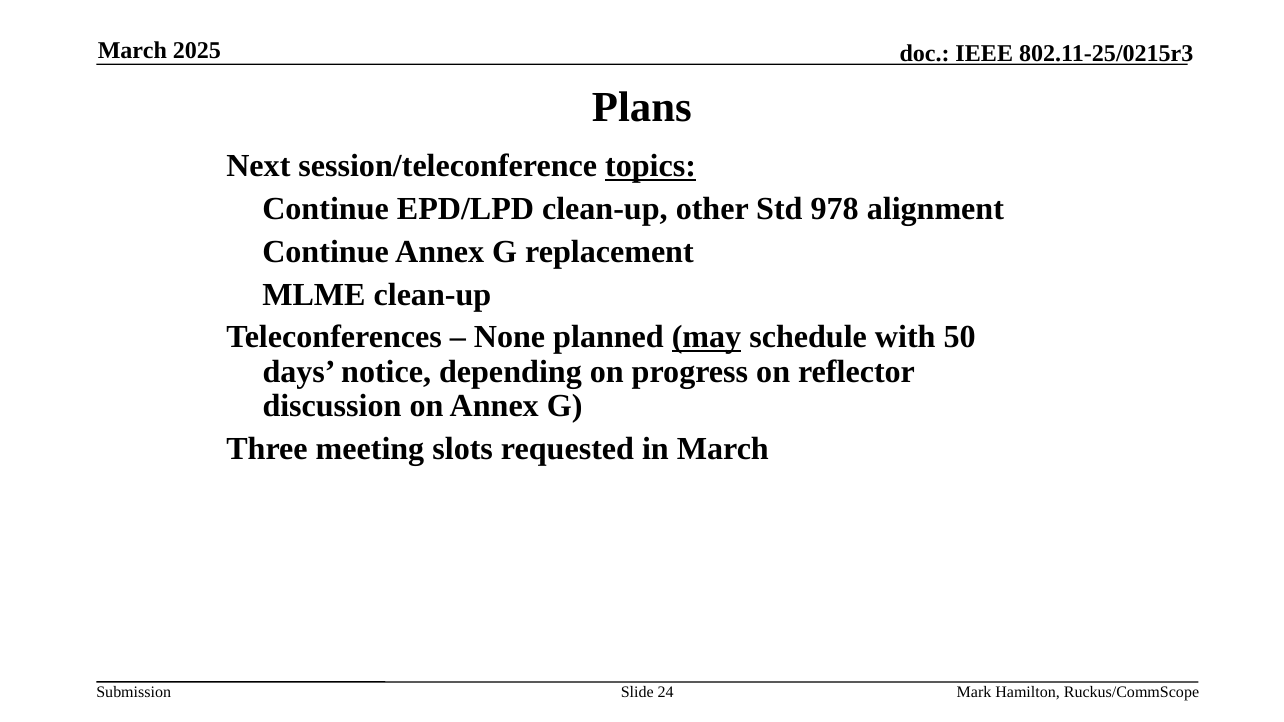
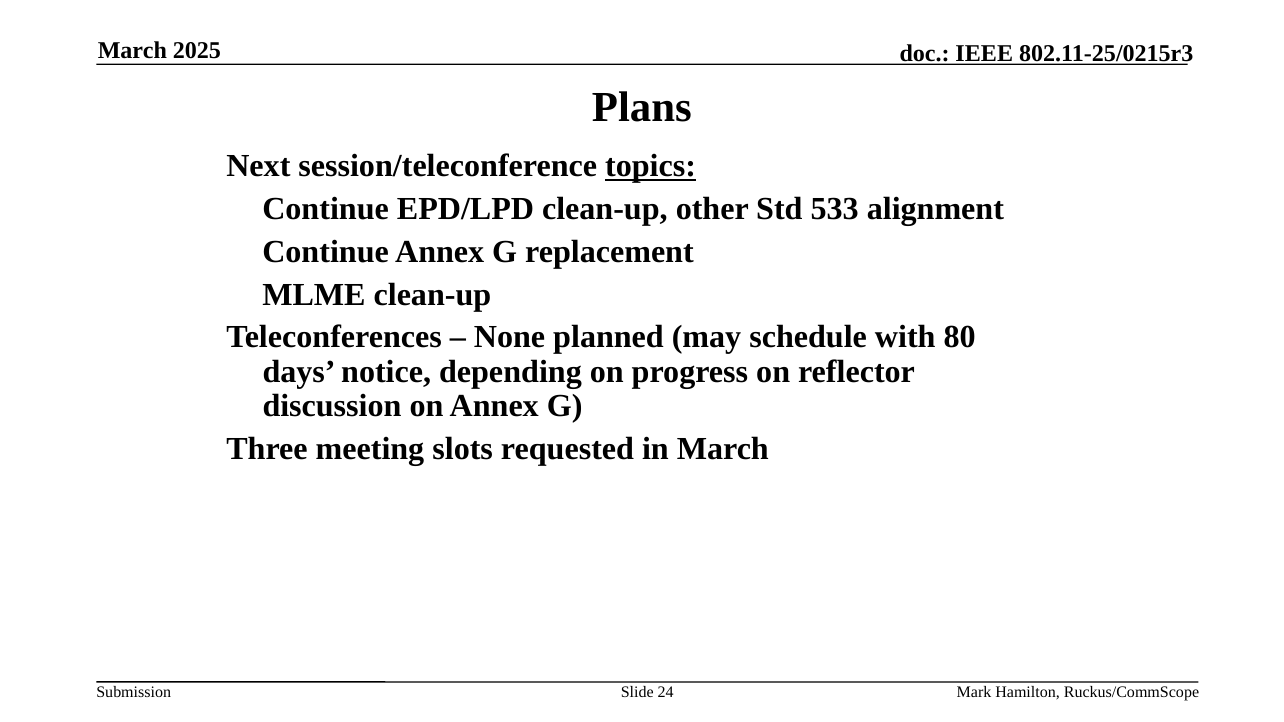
978: 978 -> 533 (835, 209)
may underline: present -> none (707, 337)
50: 50 -> 80 (960, 337)
